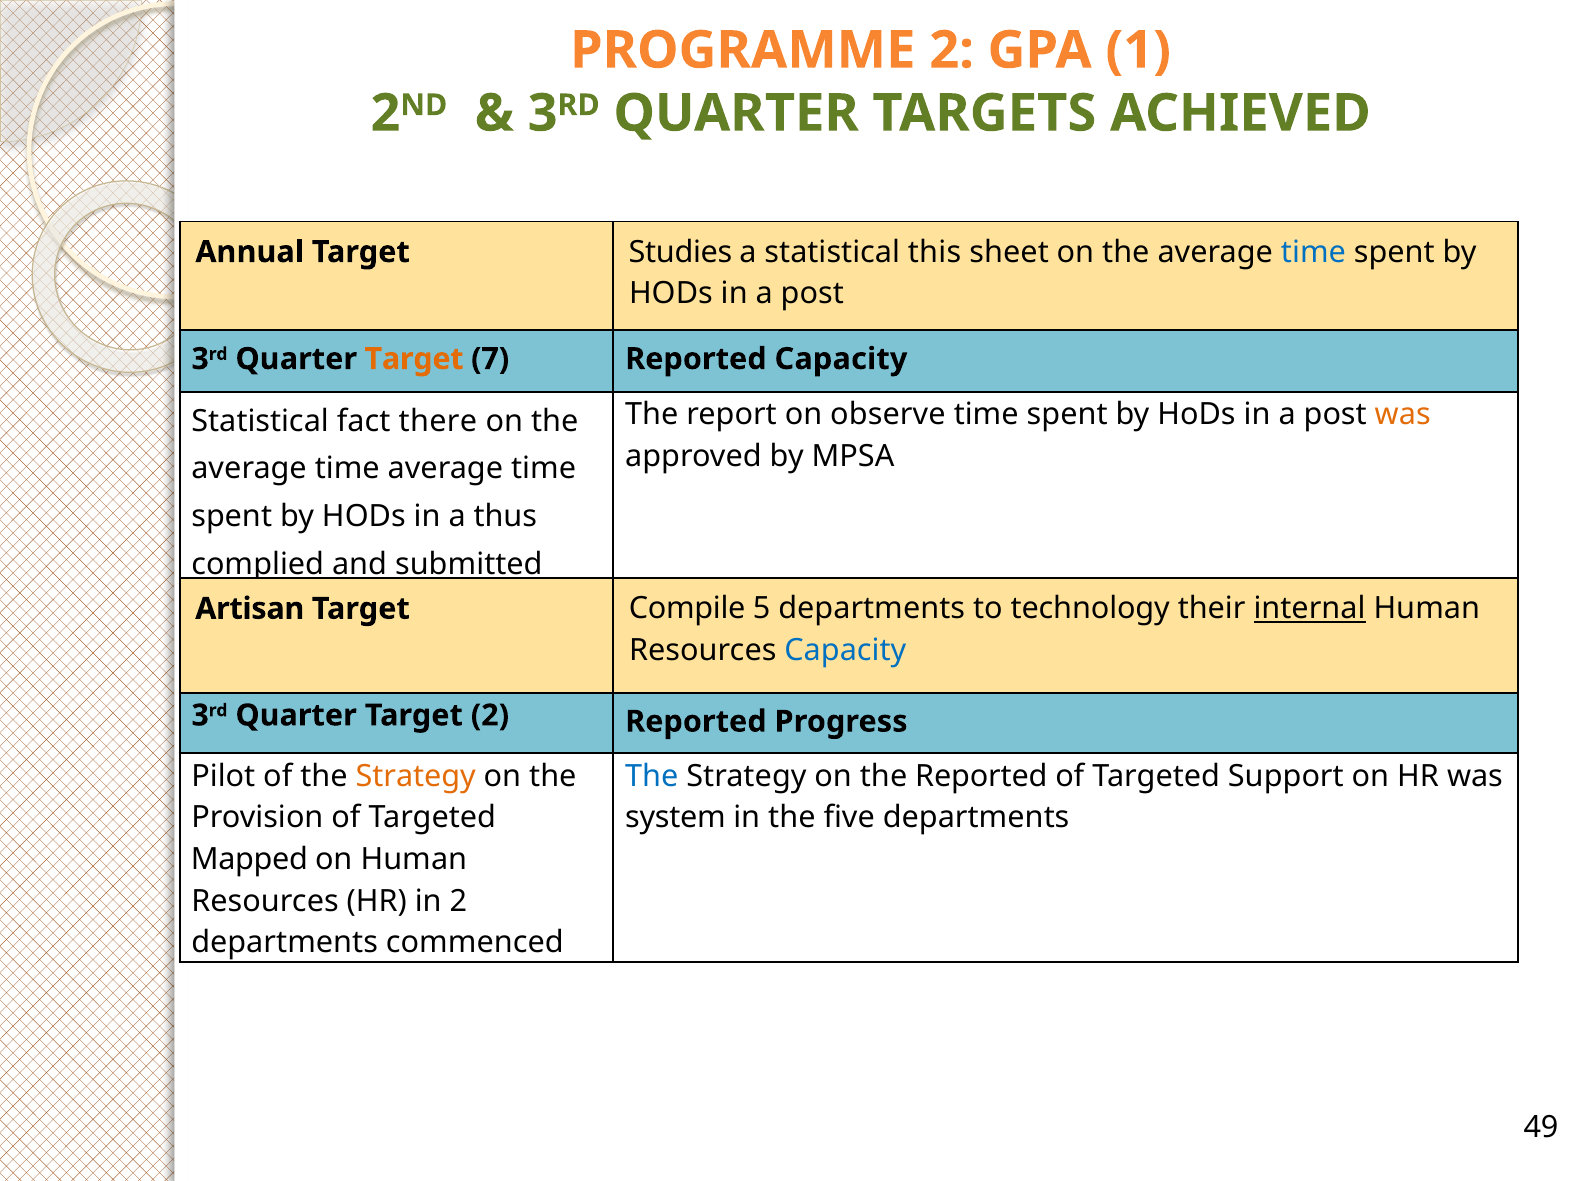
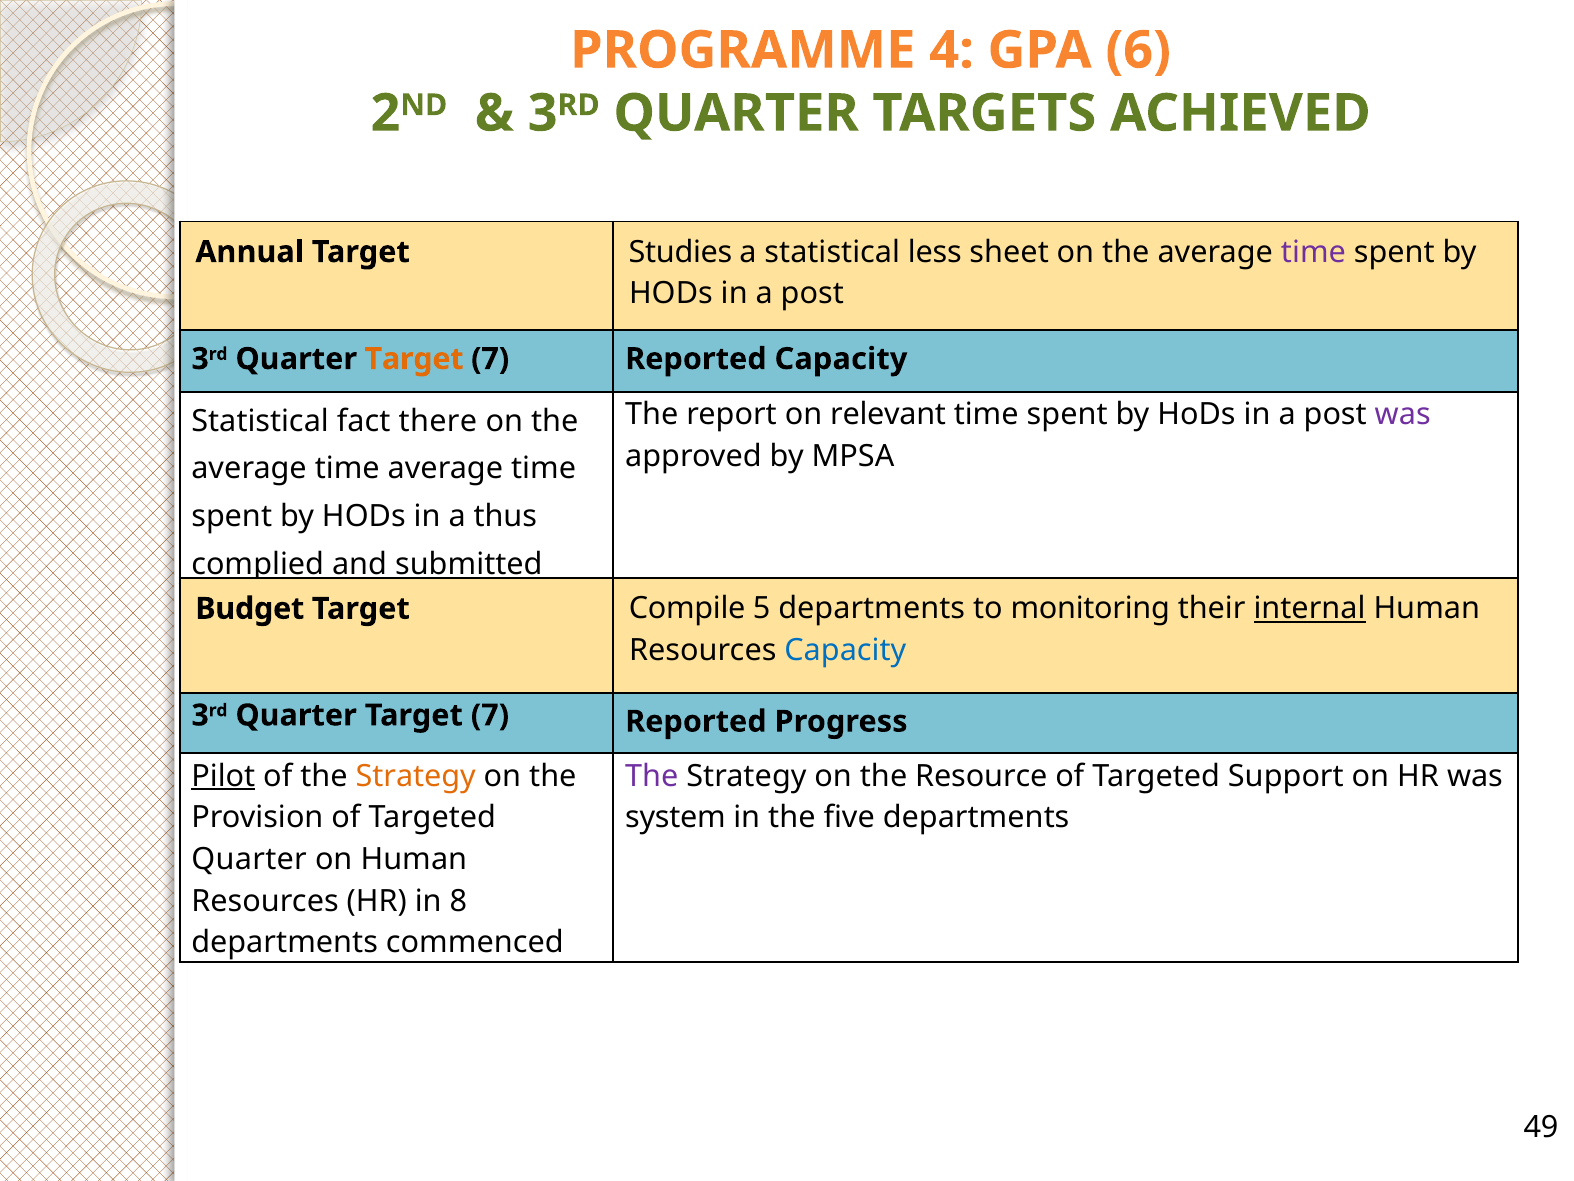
PROGRAMME 2: 2 -> 4 (952, 50)
1: 1 -> 6 (1138, 50)
this: this -> less (935, 252)
time colour: blue -> purple (1313, 252)
observe: observe -> relevant (888, 415)
was colour: orange -> purple (1403, 415)
Artisan: Artisan -> Budget (250, 608)
technology: technology -> monitoring (1090, 608)
2: 2 -> 7 (490, 715)
Pilot underline: none -> present (223, 776)
The colour: blue -> purple (652, 776)
the Reported: Reported -> Resource (981, 776)
Mapped: Mapped -> Quarter (249, 859)
in 2: 2 -> 8 (458, 901)
